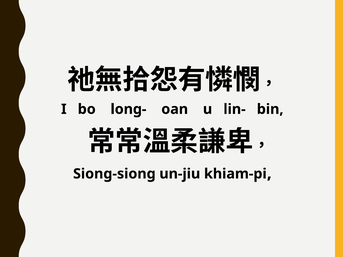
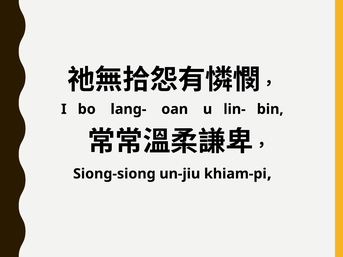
long-: long- -> lang- (128, 109)
